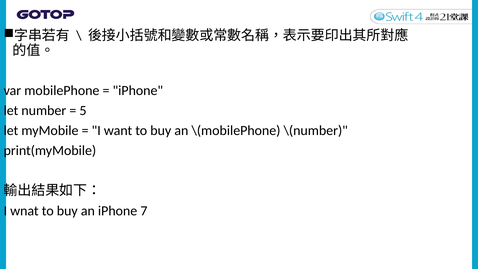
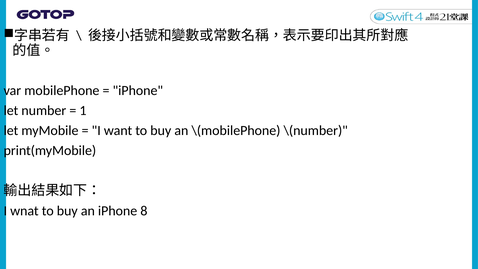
5: 5 -> 1 (83, 111)
7: 7 -> 8 (144, 211)
